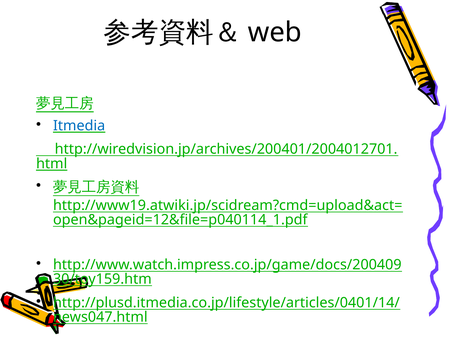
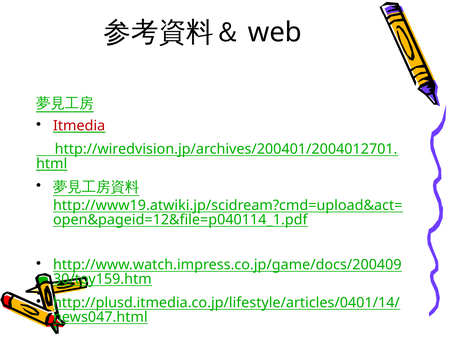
Itmedia colour: blue -> red (79, 125)
